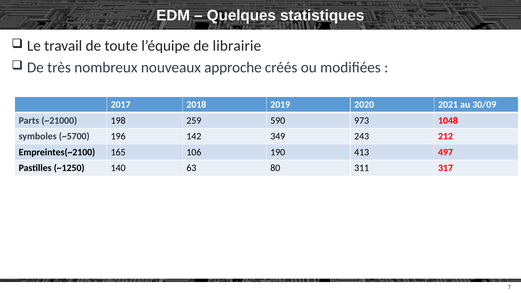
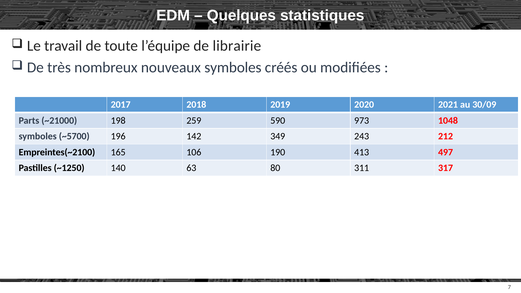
nouveaux approche: approche -> symboles (233, 68)
